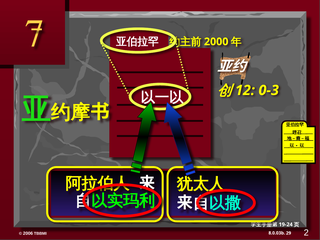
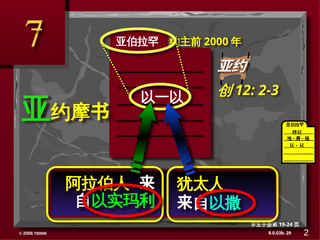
0-3: 0-3 -> 2-3 (269, 90)
